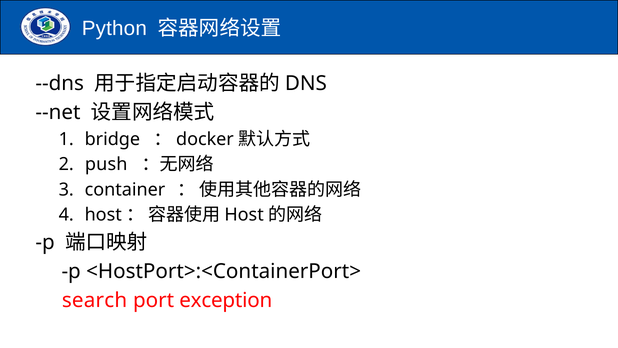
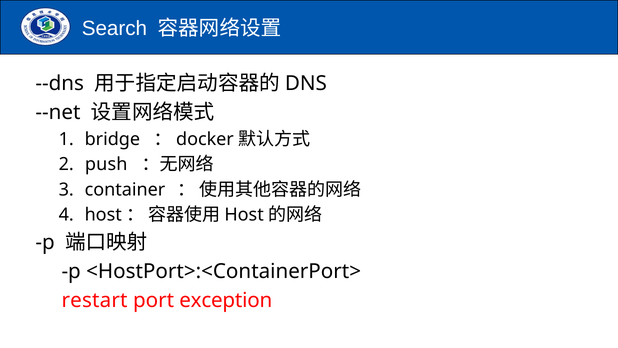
Python: Python -> Search (114, 28)
search: search -> restart (95, 300)
